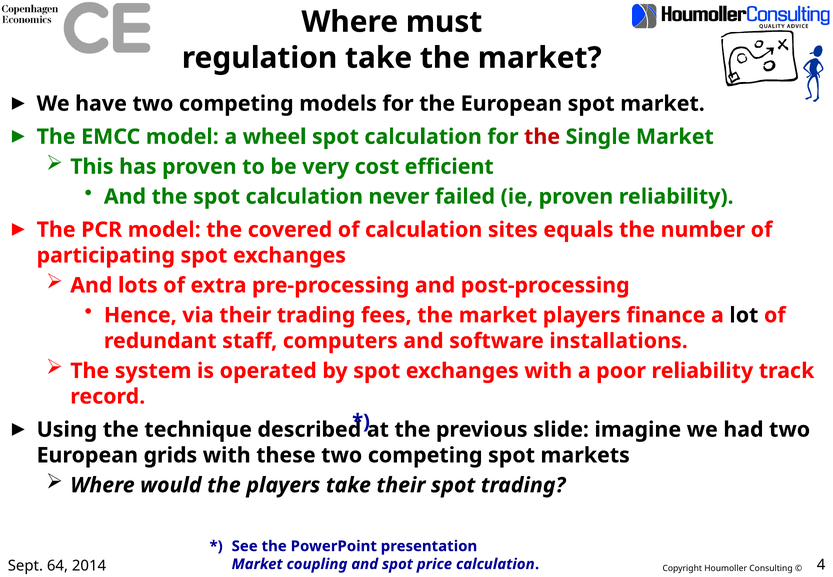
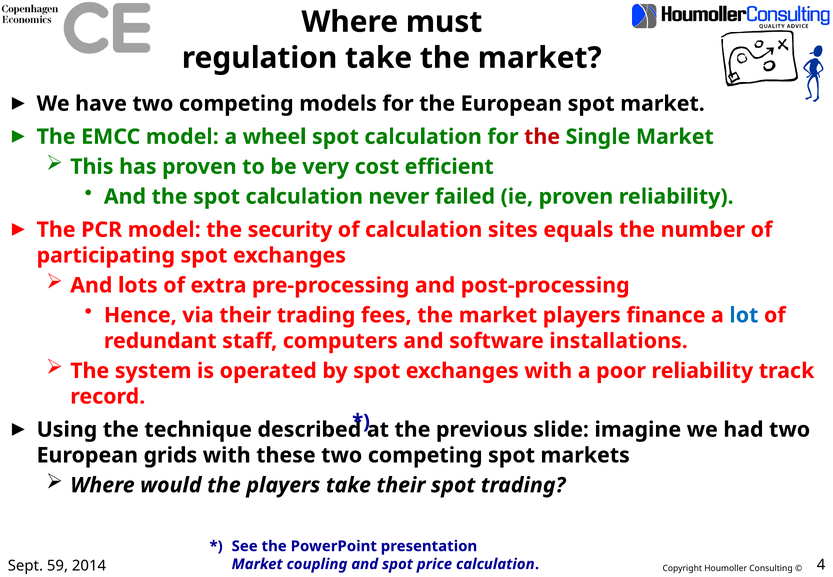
covered: covered -> security (290, 230)
lot colour: black -> blue (744, 315)
64: 64 -> 59 (57, 566)
